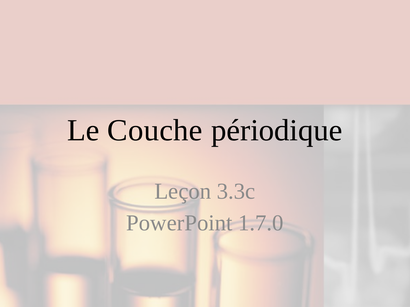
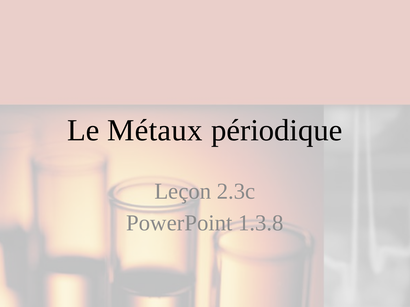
Couche: Couche -> Métaux (155, 131)
3.3c: 3.3c -> 2.3c (236, 192)
1.7.0: 1.7.0 -> 1.3.8 (261, 223)
